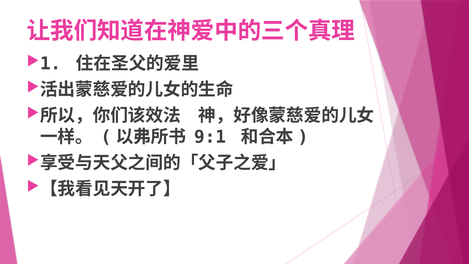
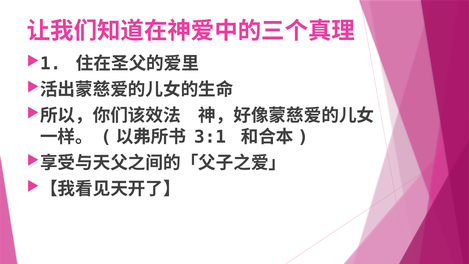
9:1: 9:1 -> 3:1 (210, 137)
